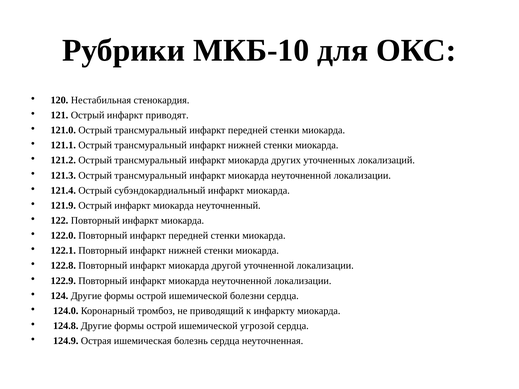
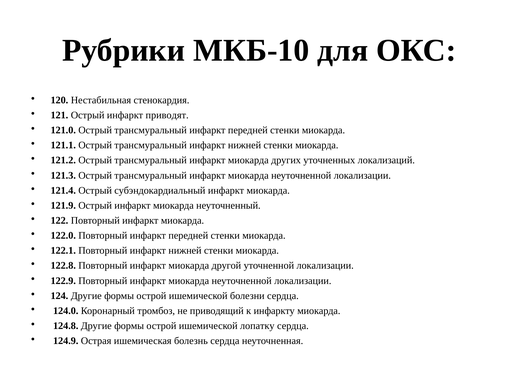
угрозой: угрозой -> лопатку (257, 326)
